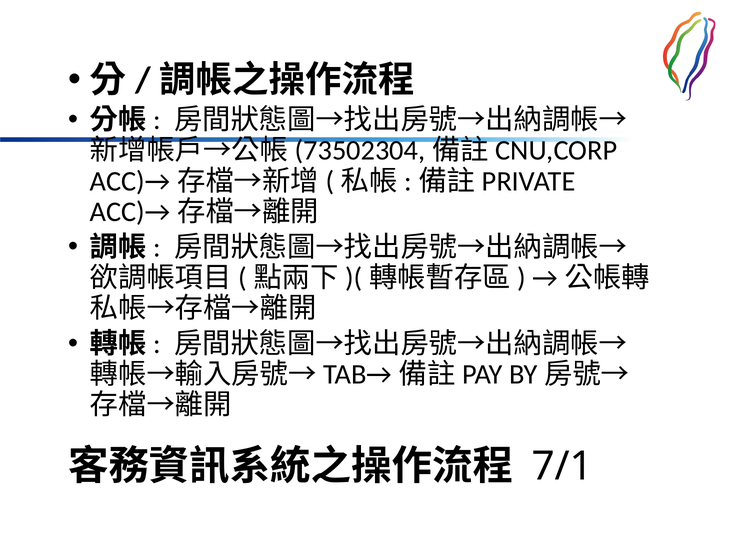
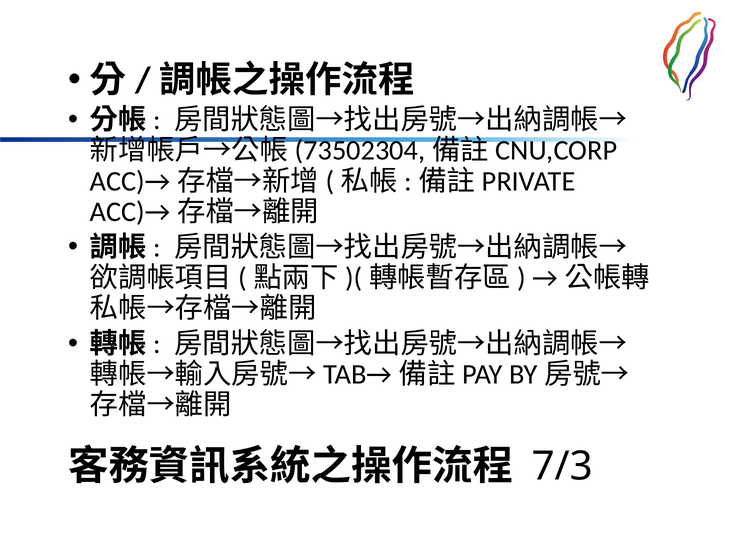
7/1: 7/1 -> 7/3 (562, 466)
